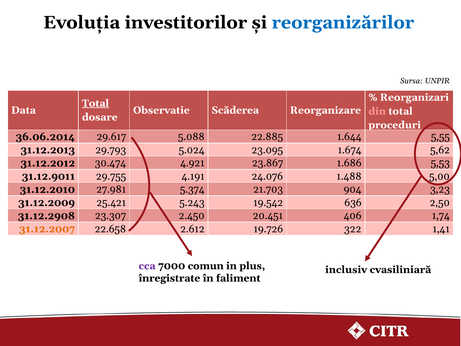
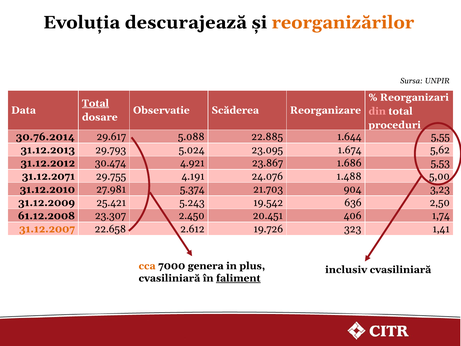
investitorilor: investitorilor -> descurajează (186, 22)
reorganizărilor colour: blue -> orange (343, 22)
36.06.2014: 36.06.2014 -> 30.76.2014 (45, 137)
31.12.9011: 31.12.9011 -> 31.12.2071 (49, 176)
31.12.2908: 31.12.2908 -> 61.12.2008 (46, 216)
322: 322 -> 323 (353, 229)
cca colour: purple -> orange (147, 266)
comun: comun -> genera (206, 266)
înregistrate: înregistrate -> cvasiliniară (169, 278)
faliment underline: none -> present (238, 278)
